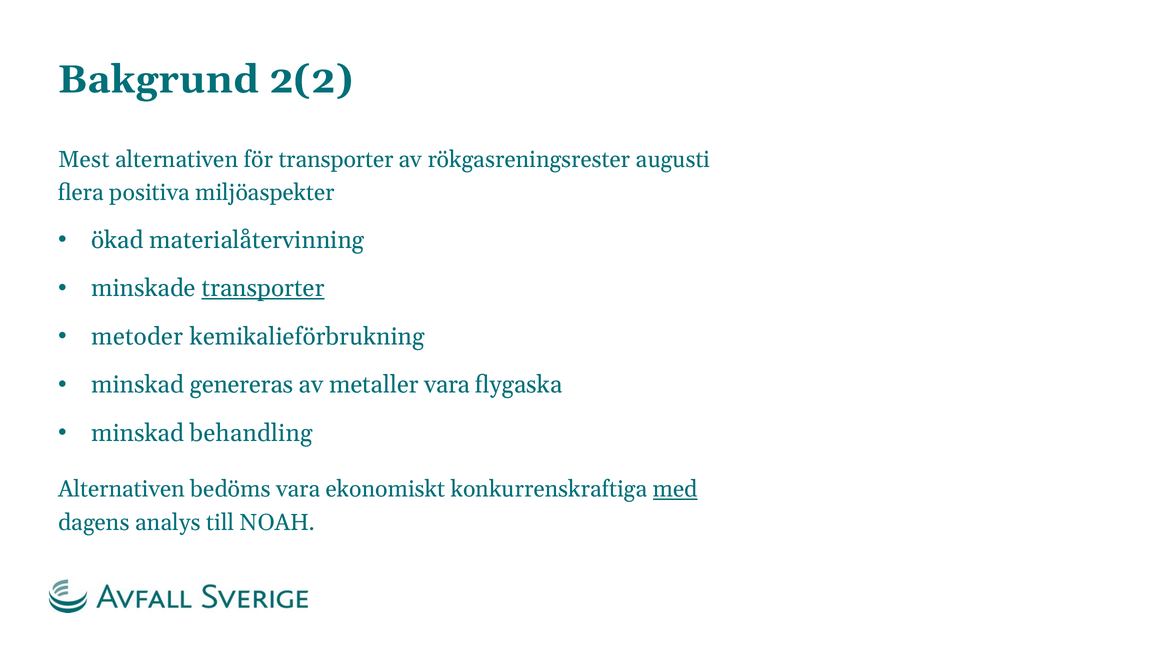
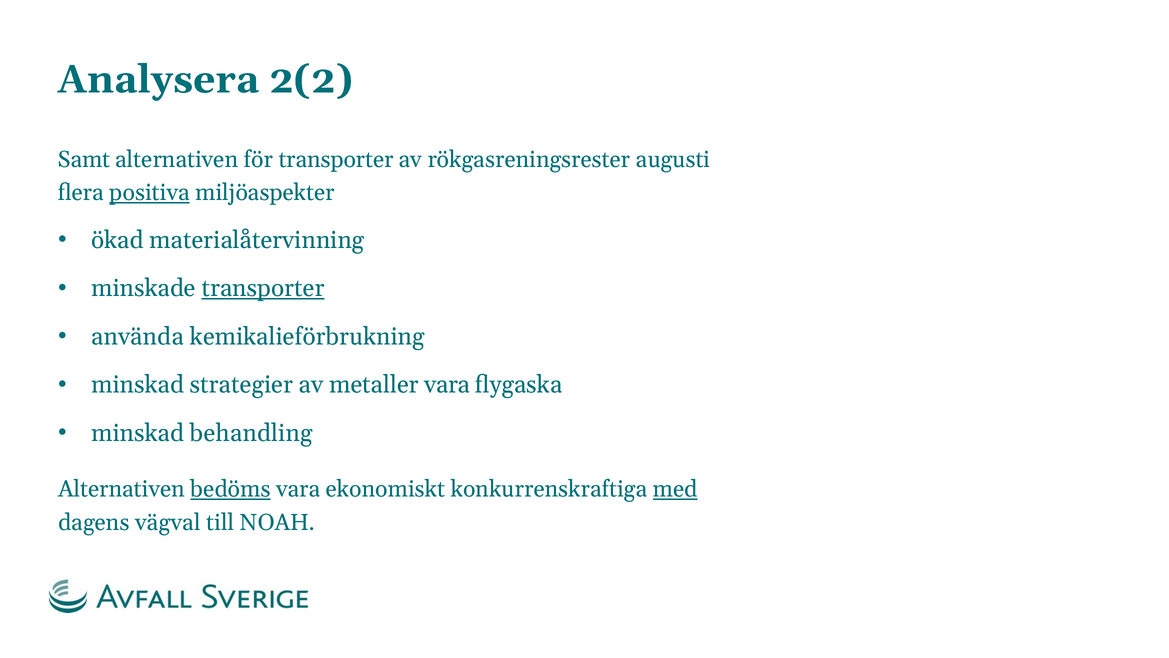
Bakgrund: Bakgrund -> Analysera (158, 79)
Mest: Mest -> Samt (84, 159)
positiva underline: none -> present (150, 193)
metoder: metoder -> använda (137, 336)
genereras: genereras -> strategier (241, 385)
bedöms underline: none -> present (230, 489)
analys: analys -> vägval (168, 522)
